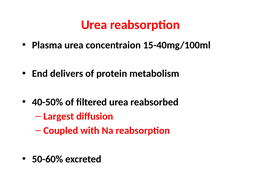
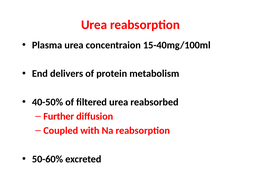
Largest: Largest -> Further (59, 116)
